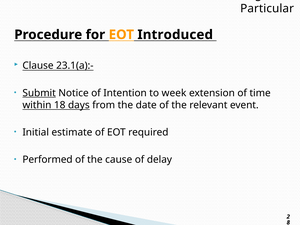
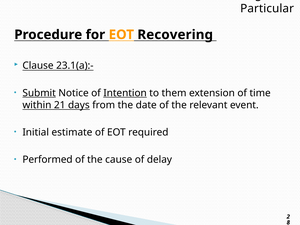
Introduced: Introduced -> Recovering (175, 35)
Intention underline: none -> present (125, 93)
week: week -> them (174, 93)
18: 18 -> 21 (60, 105)
